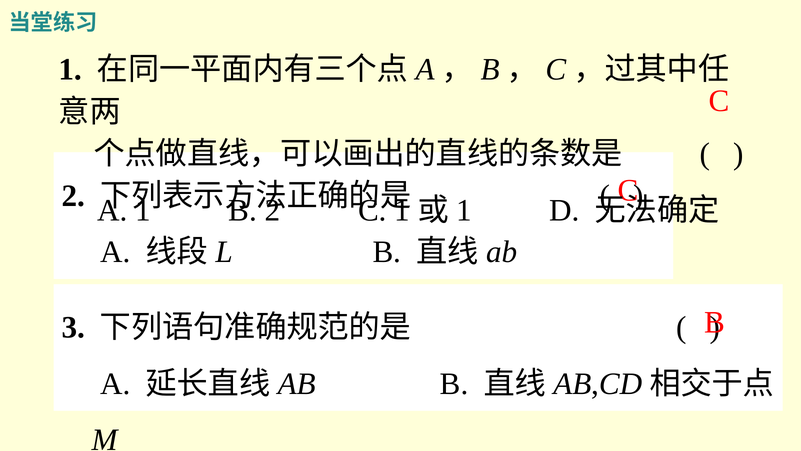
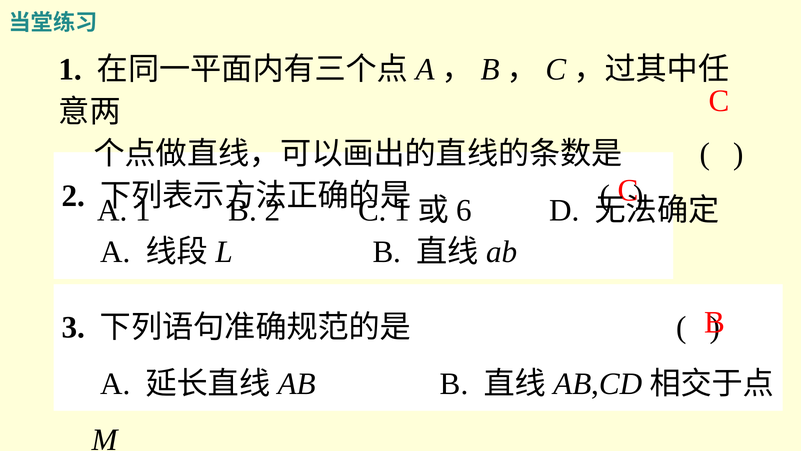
1: 1 -> 6 (464, 210)
